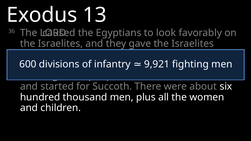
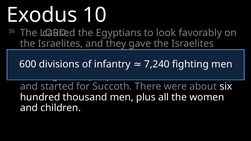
13: 13 -> 10 (95, 15)
9,921: 9,921 -> 7,240 (157, 64)
